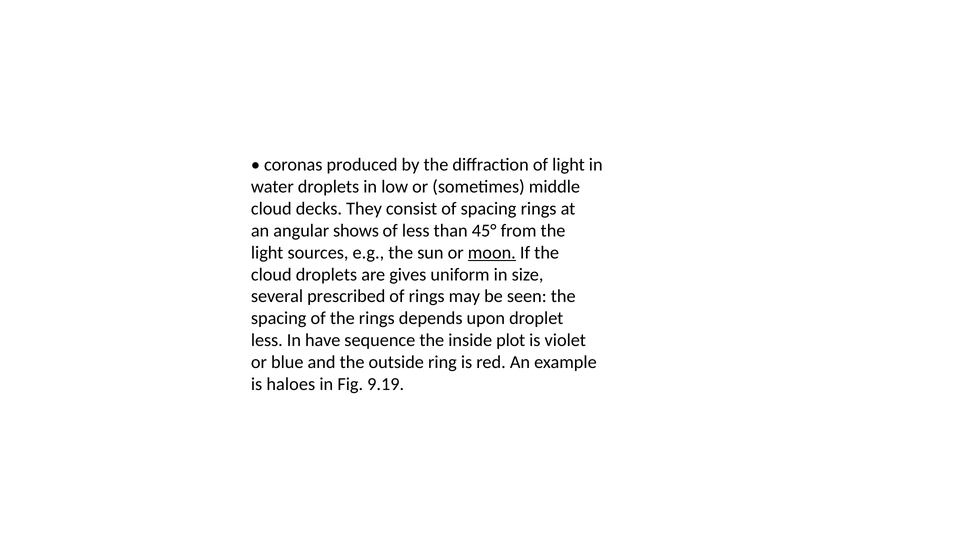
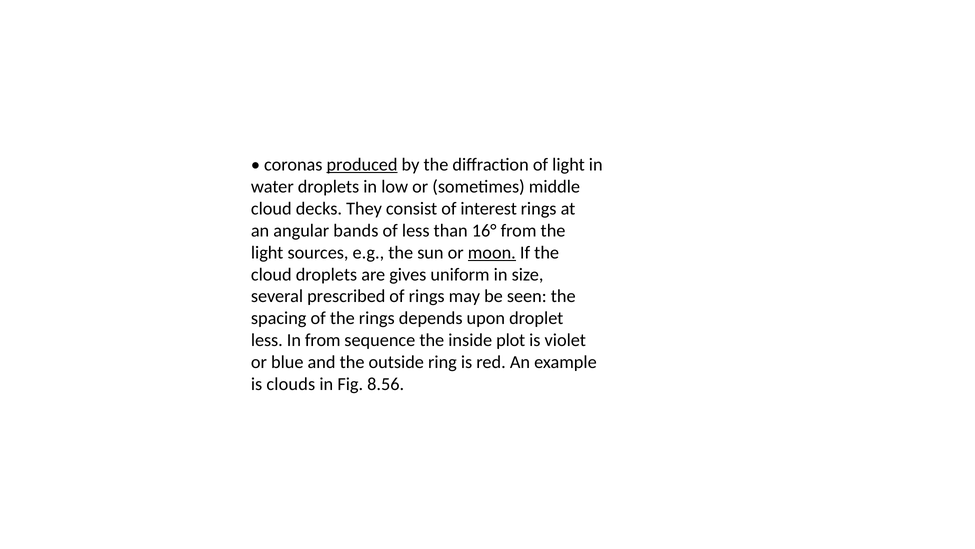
produced underline: none -> present (362, 165)
of spacing: spacing -> interest (489, 208)
shows: shows -> bands (356, 230)
45°: 45° -> 16° (484, 230)
In have: have -> from (323, 340)
haloes: haloes -> clouds (291, 384)
9.19: 9.19 -> 8.56 (386, 384)
